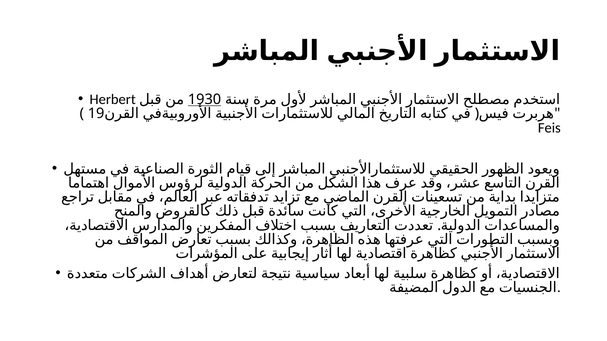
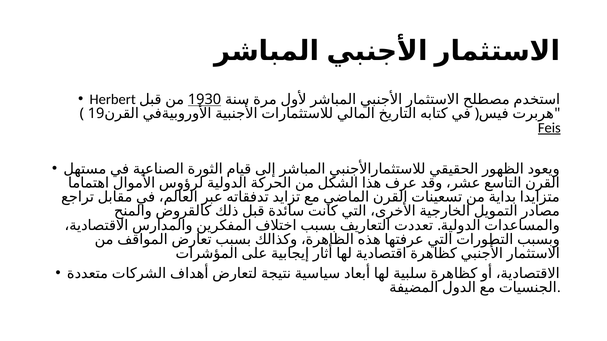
Feis underline: none -> present (549, 128)
